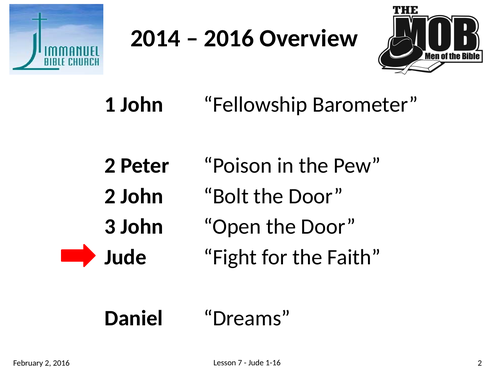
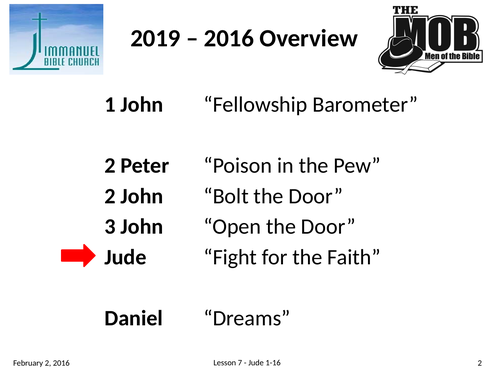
2014: 2014 -> 2019 (155, 38)
